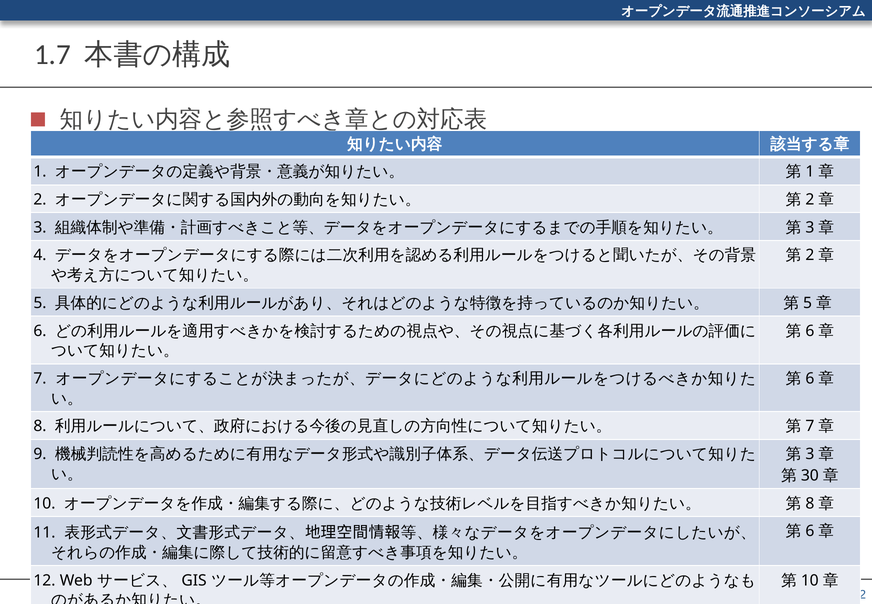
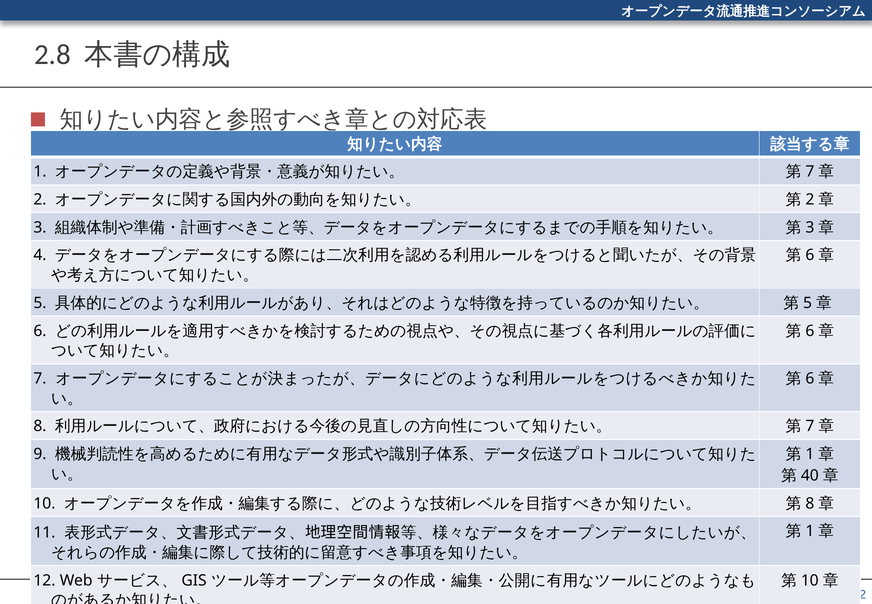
1.7: 1.7 -> 2.8 (52, 54)
1: 1 -> 7 (810, 172)
2: 2 -> 6 (810, 255)
3: 3 -> 1 (810, 454)
30: 30 -> 40 (810, 475)
6: 6 -> 1 (810, 531)
